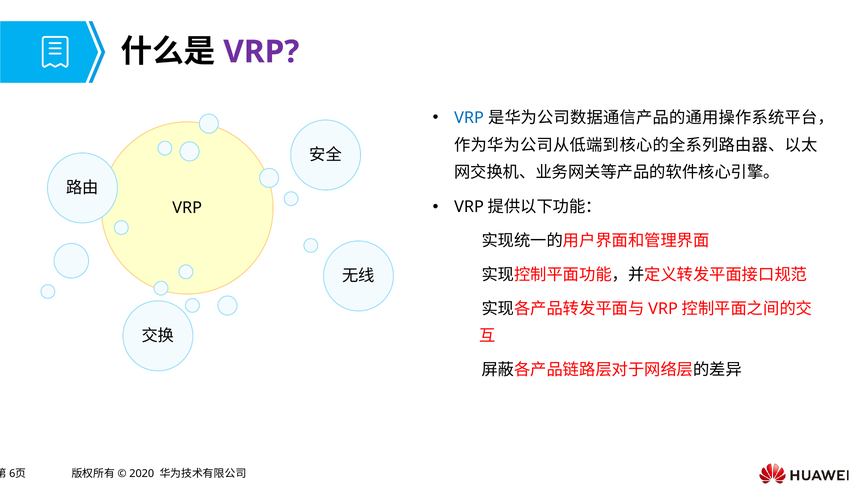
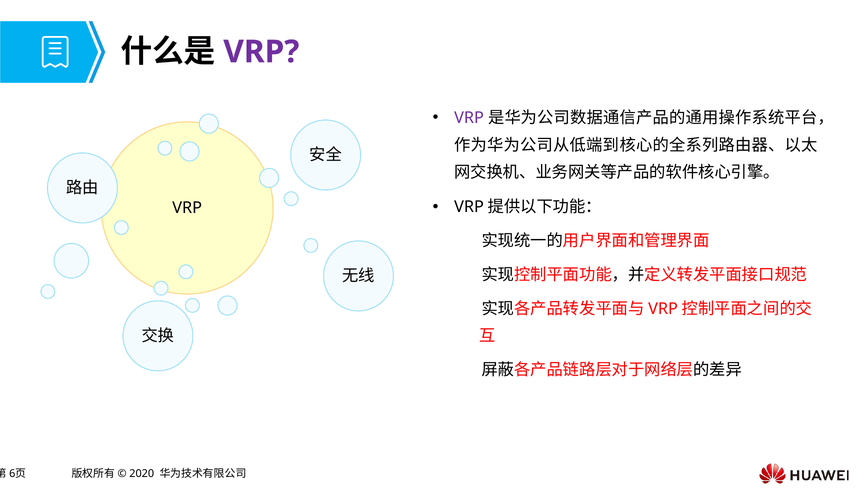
VRP colour: blue -> purple (469, 118)
